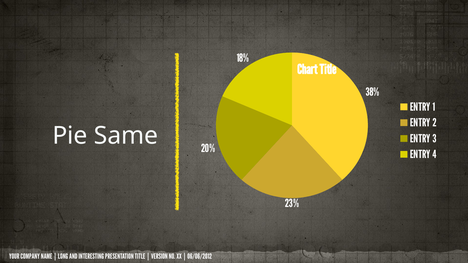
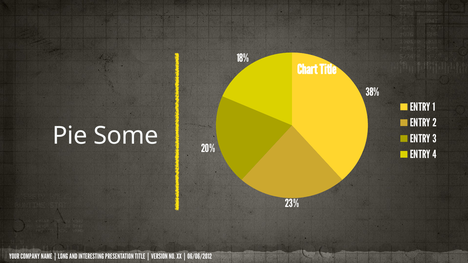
Same: Same -> Some (126, 136)
